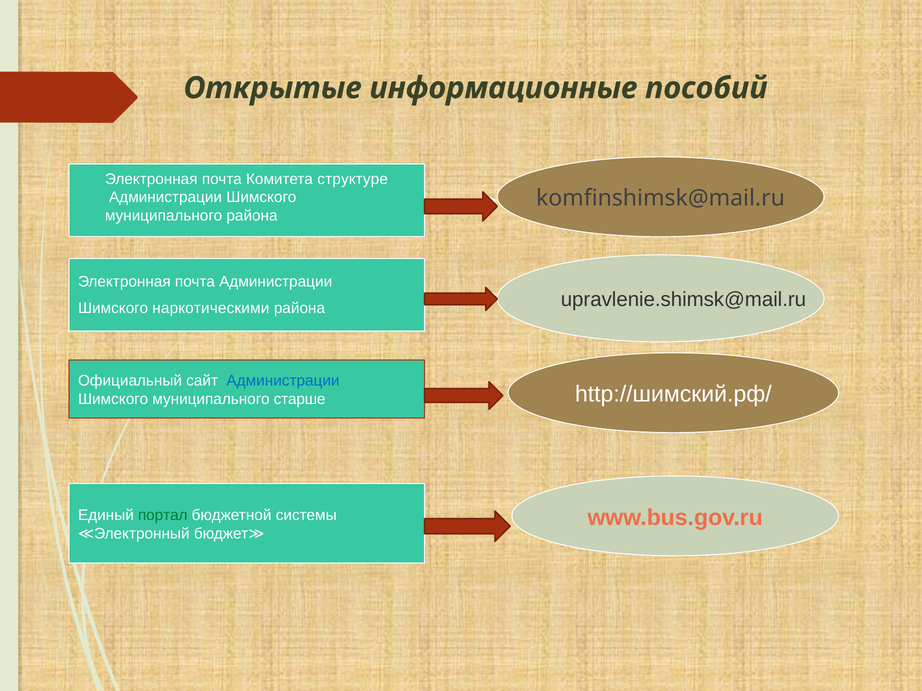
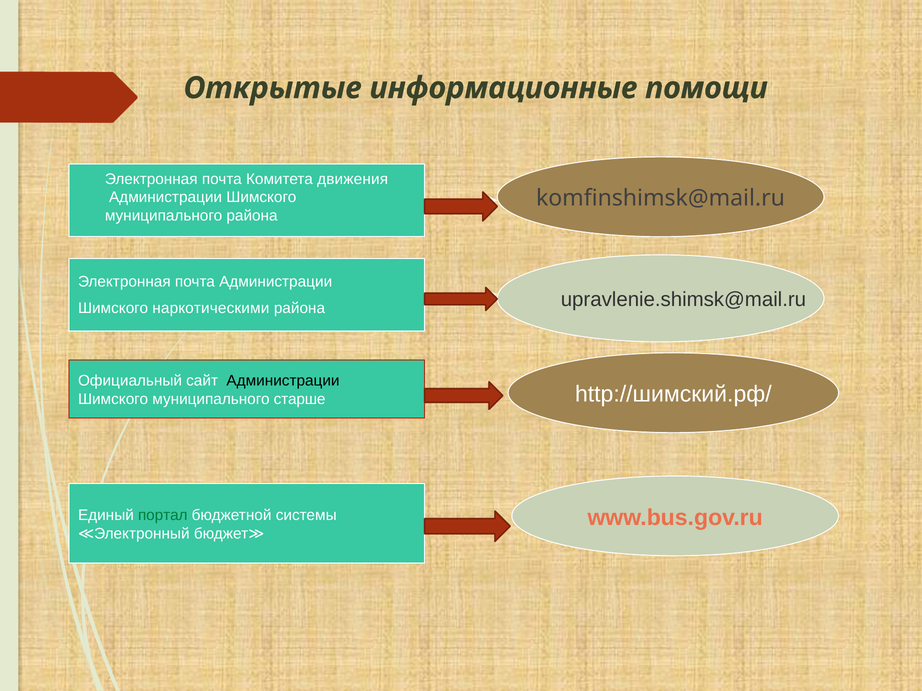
пособий: пособий -> помощи (706, 88)
структуре: структуре -> движения (353, 179)
Администрации colour: blue -> black (283, 381)
